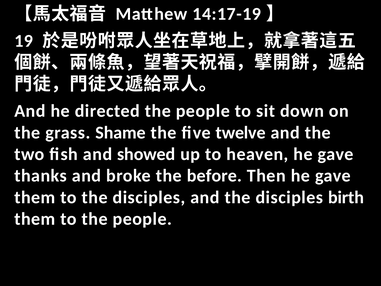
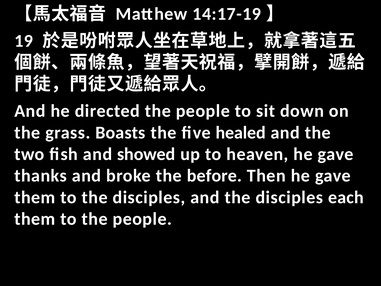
Shame: Shame -> Boasts (120, 132)
twelve: twelve -> healed (241, 132)
birth: birth -> each (346, 197)
